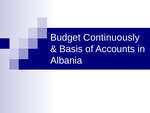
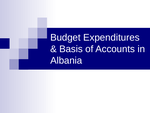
Continuously: Continuously -> Expenditures (111, 37)
